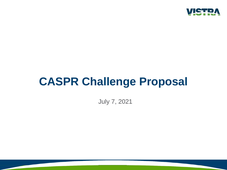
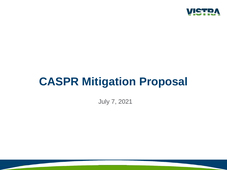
Challenge: Challenge -> Mitigation (109, 82)
